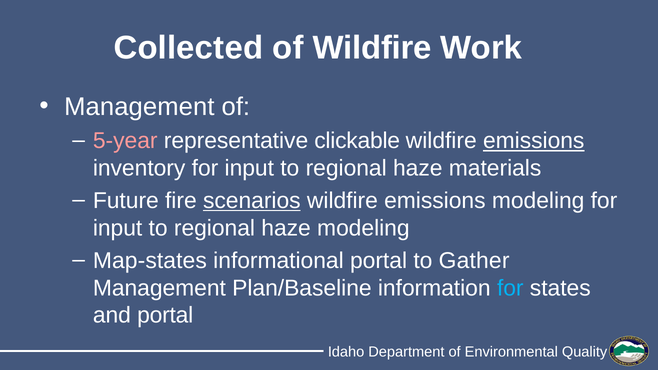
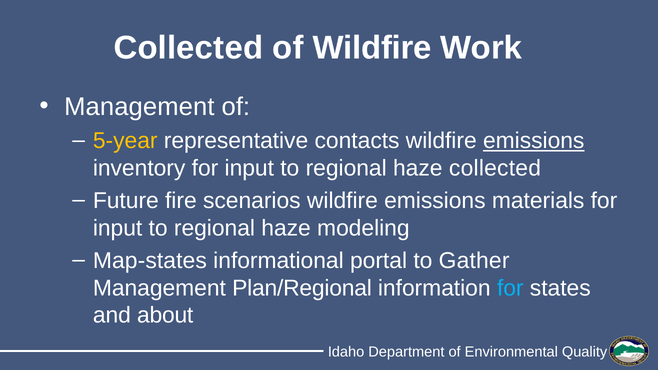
5-year colour: pink -> yellow (125, 141)
clickable: clickable -> contacts (357, 141)
haze materials: materials -> collected (495, 168)
scenarios underline: present -> none (252, 201)
emissions modeling: modeling -> materials (538, 201)
Plan/Baseline: Plan/Baseline -> Plan/Regional (302, 288)
and portal: portal -> about (165, 316)
